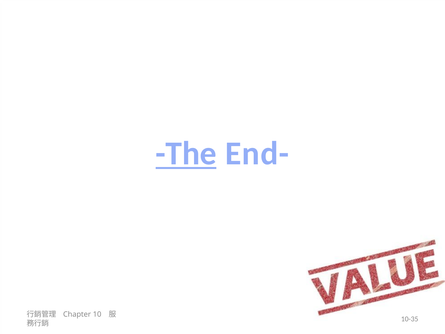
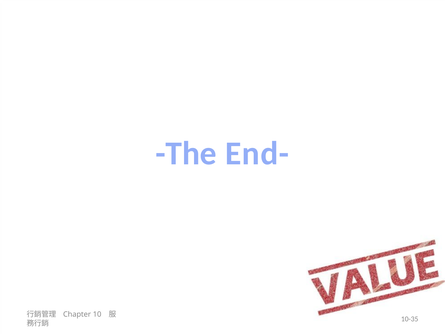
The underline: present -> none (186, 153)
